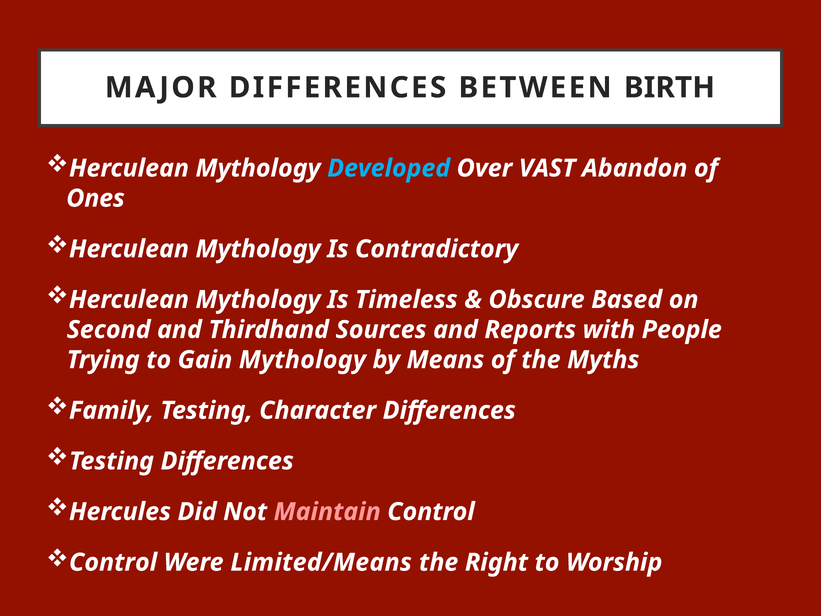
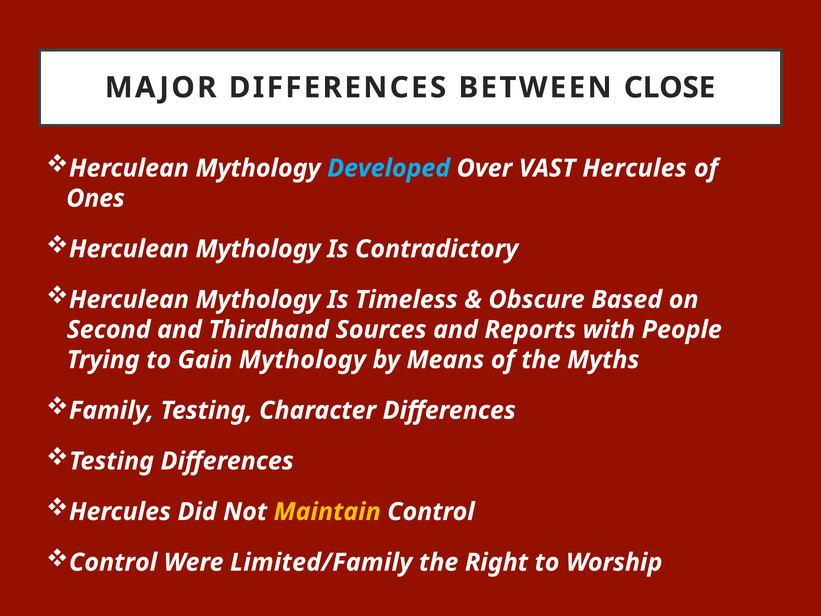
BIRTH: BIRTH -> CLOSE (670, 88)
VAST Abandon: Abandon -> Hercules (635, 168)
Maintain colour: pink -> yellow (327, 512)
Limited/Means: Limited/Means -> Limited/Family (321, 562)
